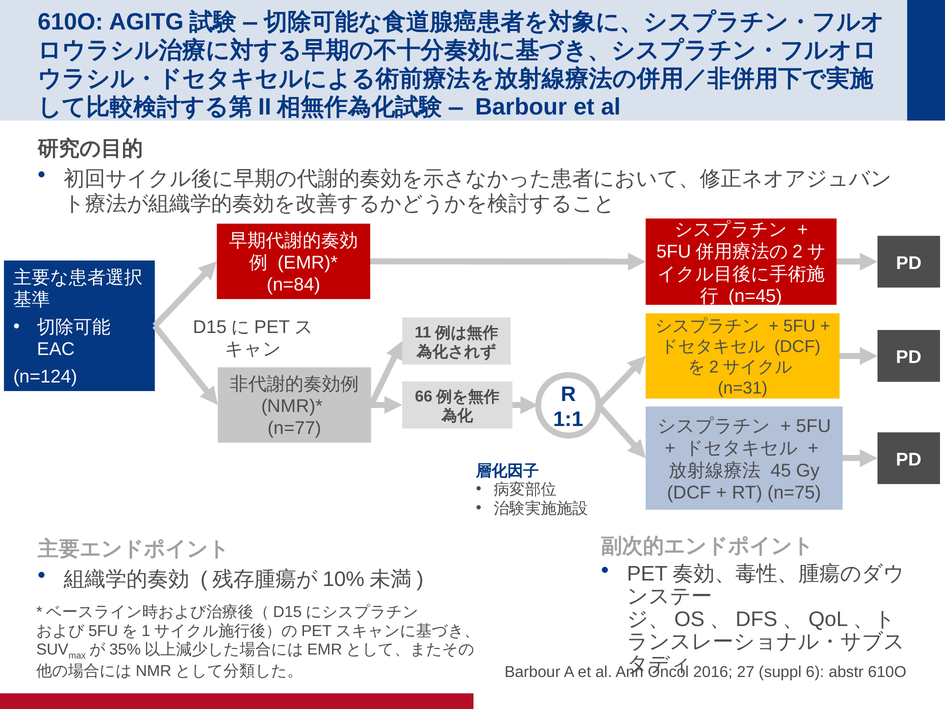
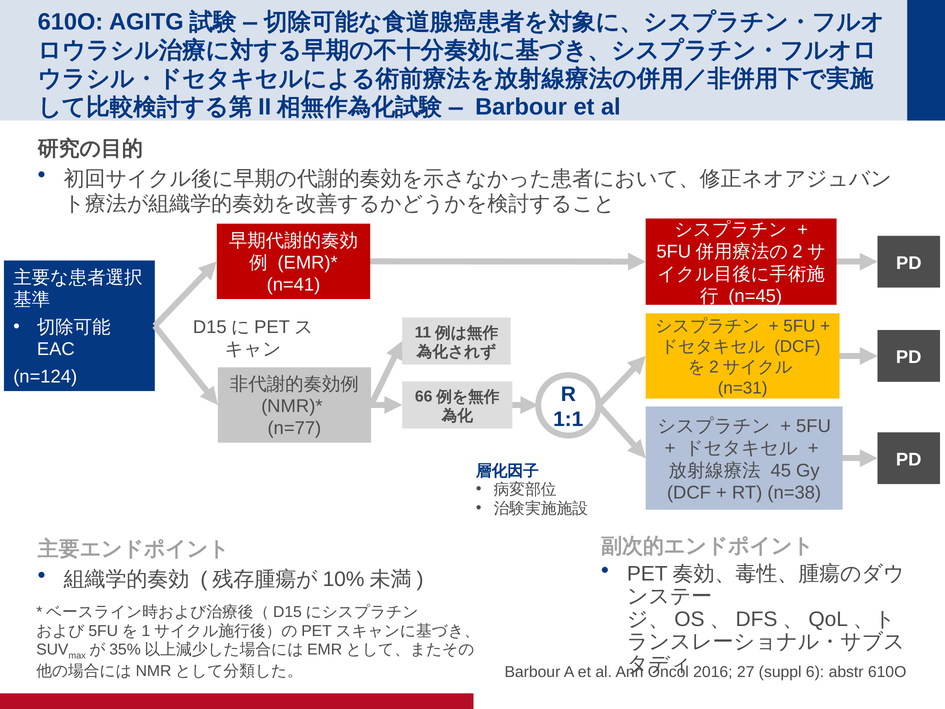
n=84: n=84 -> n=41 (293, 285)
n=75: n=75 -> n=38 (794, 492)
